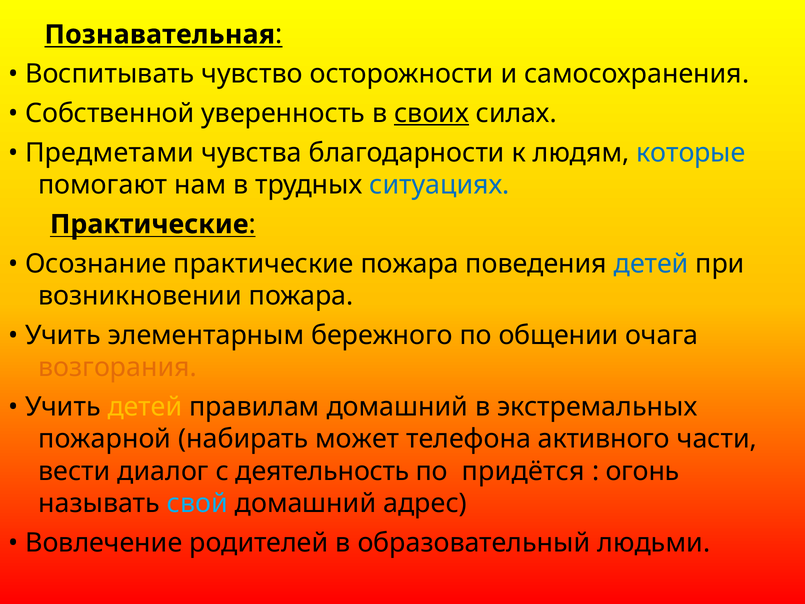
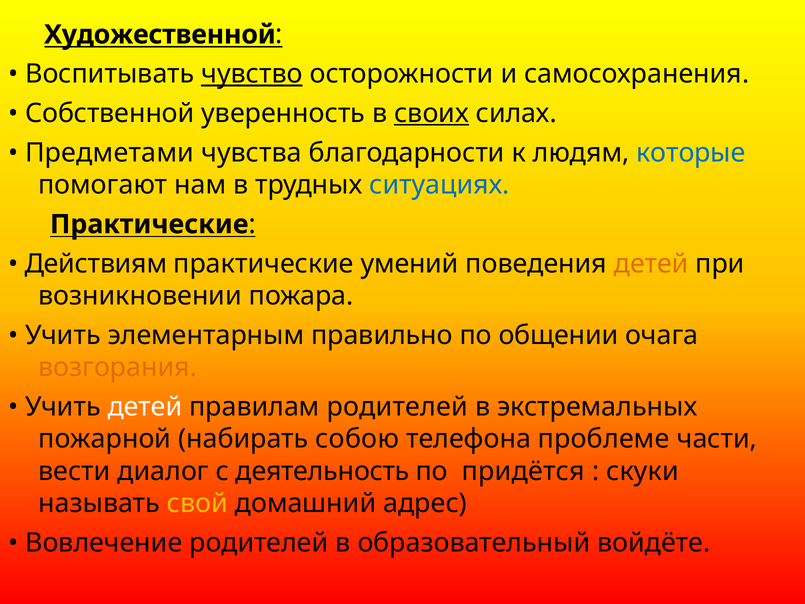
Познавательная: Познавательная -> Художественной (160, 35)
чувство underline: none -> present (252, 74)
Осознание: Осознание -> Действиям (96, 264)
практические пожара: пожара -> умений (410, 264)
детей colour: blue -> orange (651, 264)
бережного: бережного -> правильно (382, 335)
детей colour: yellow -> white (145, 407)
правилам домашний: домашний -> родителей (397, 407)
может: может -> собою (357, 439)
активного: активного -> проблеме (604, 439)
огонь: огонь -> скуки (642, 471)
свой colour: light blue -> yellow (197, 503)
людьми: людьми -> войдёте (654, 543)
